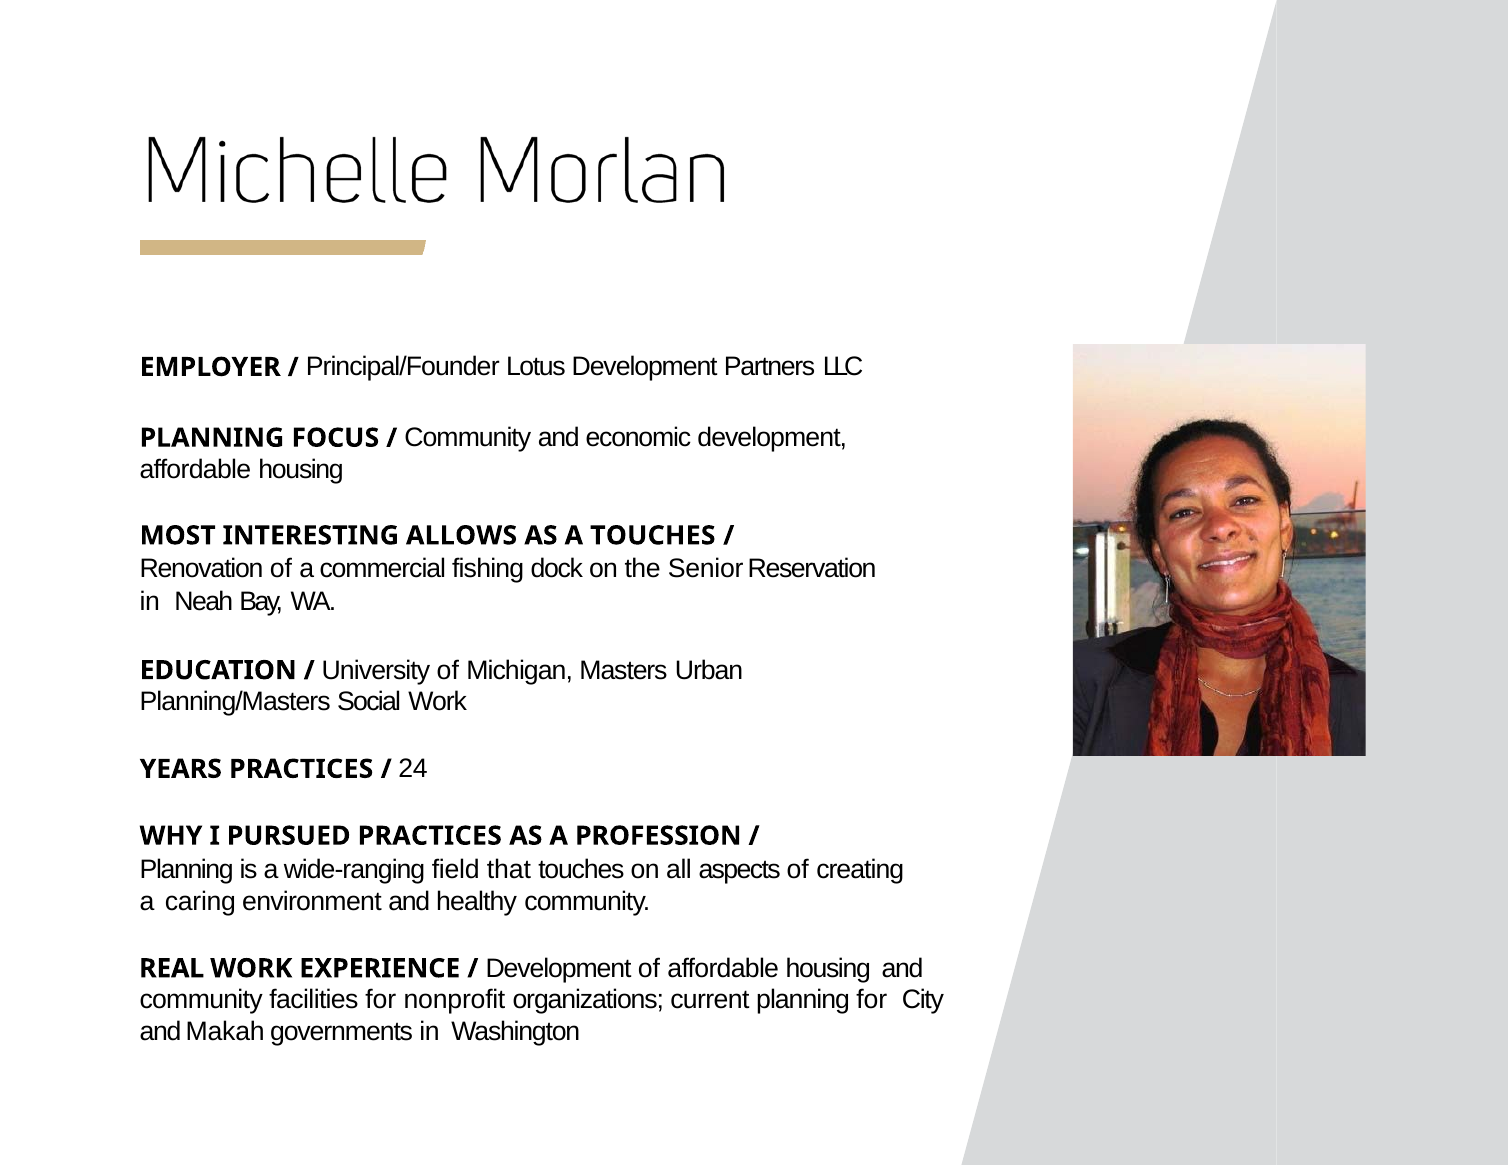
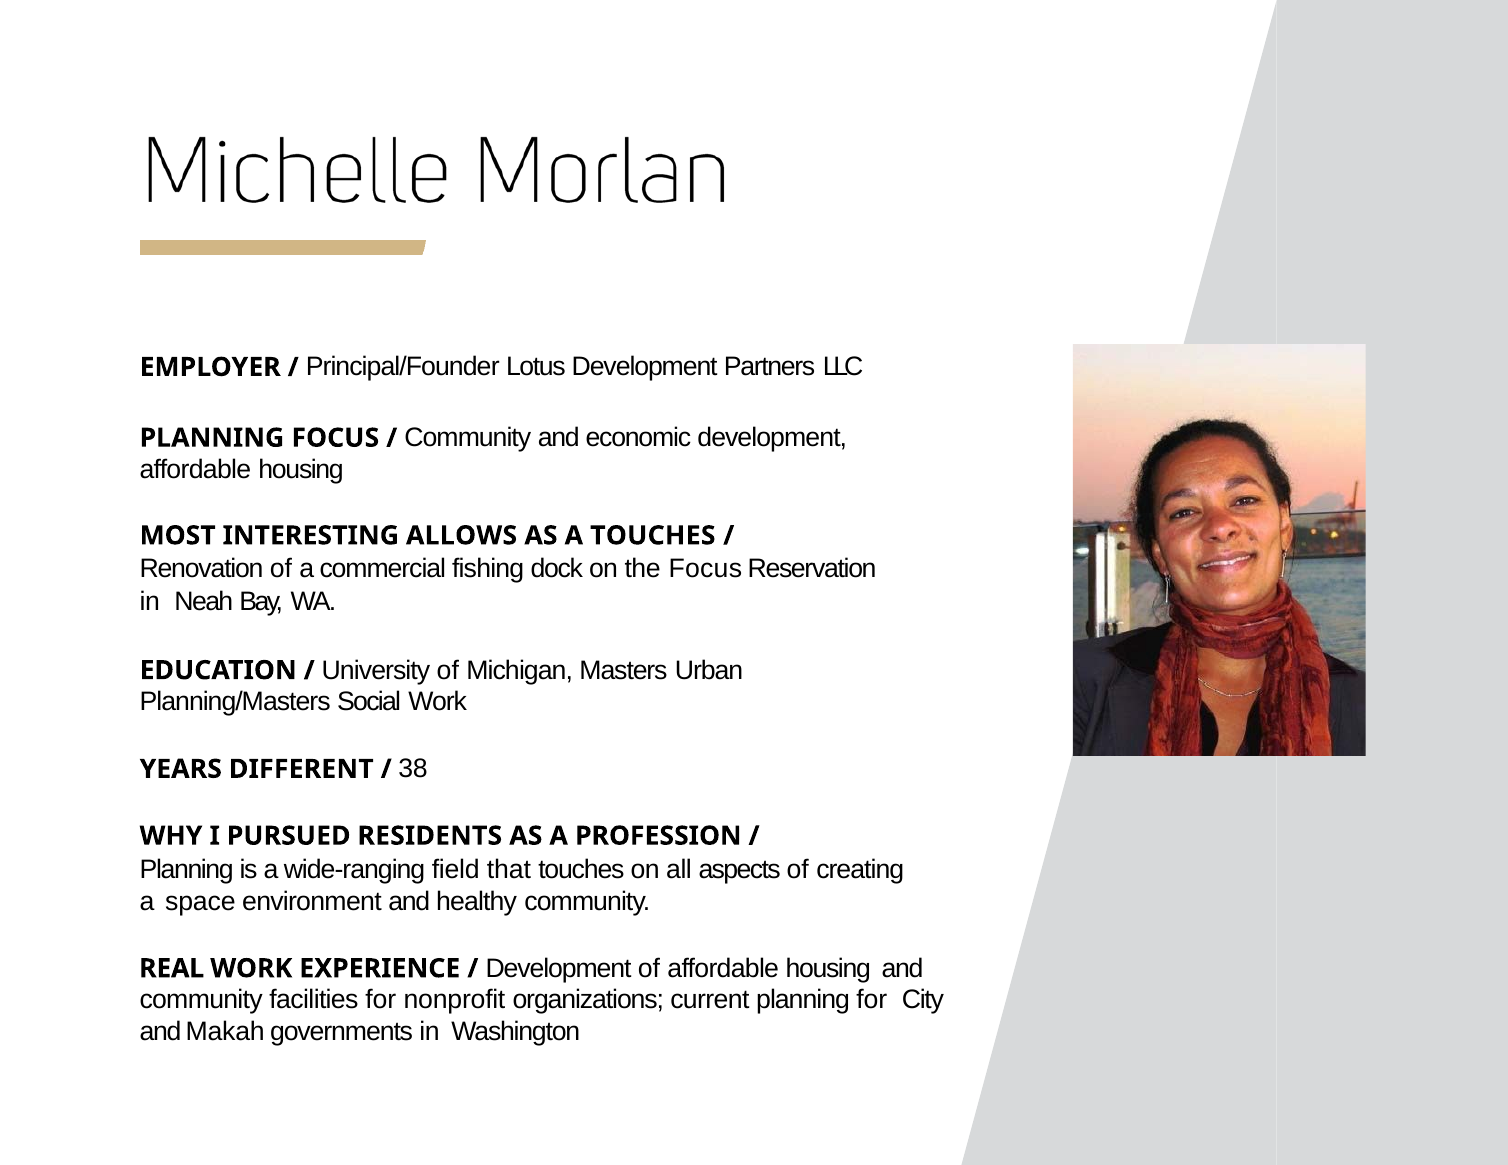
the Senior: Senior -> Focus (705, 569)
YEARS PRACTICES: PRACTICES -> DIFFERENT (301, 769)
24: 24 -> 38 (413, 769)
PURSUED PRACTICES: PRACTICES -> RESIDENTS (430, 836)
caring: caring -> space (200, 902)
